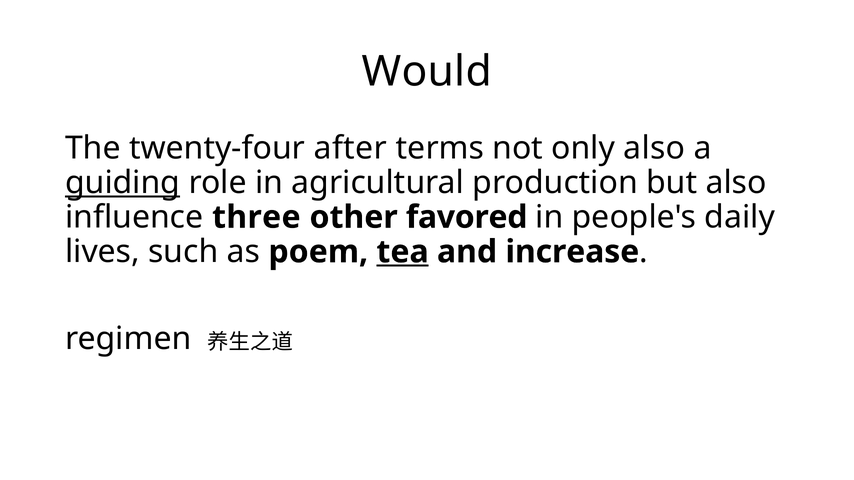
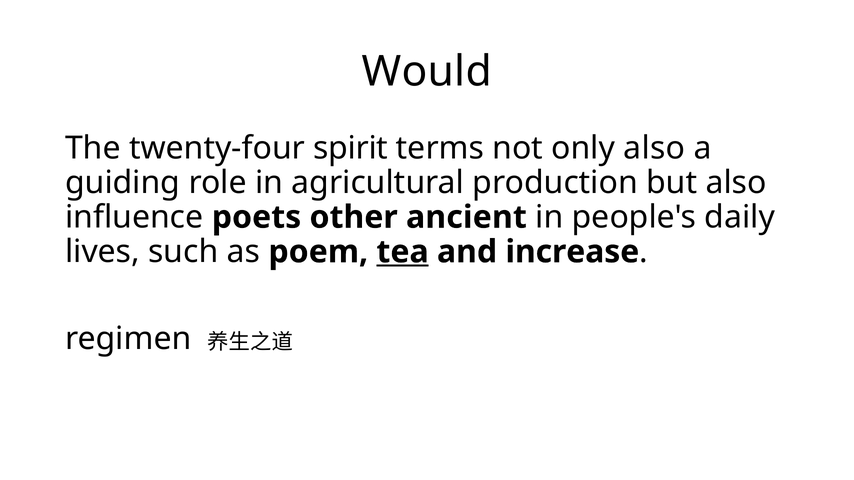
after: after -> spirit (351, 148)
guiding underline: present -> none (123, 183)
three: three -> poets (257, 217)
favored: favored -> ancient (466, 217)
